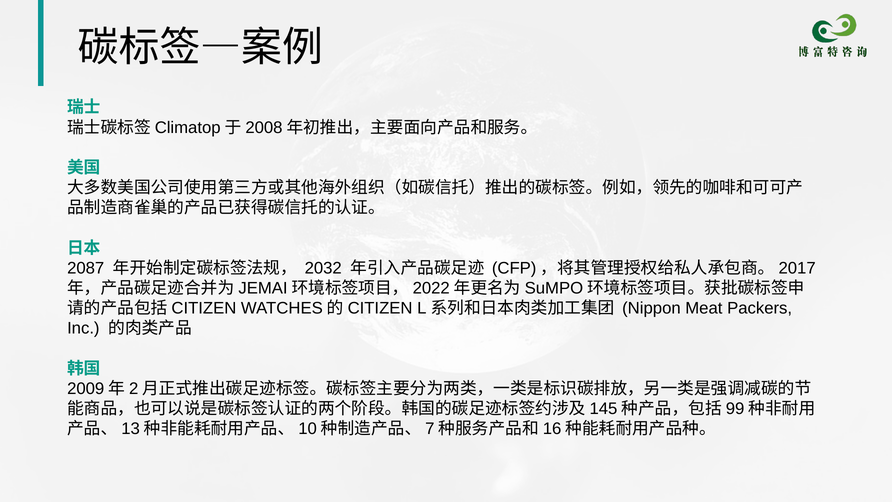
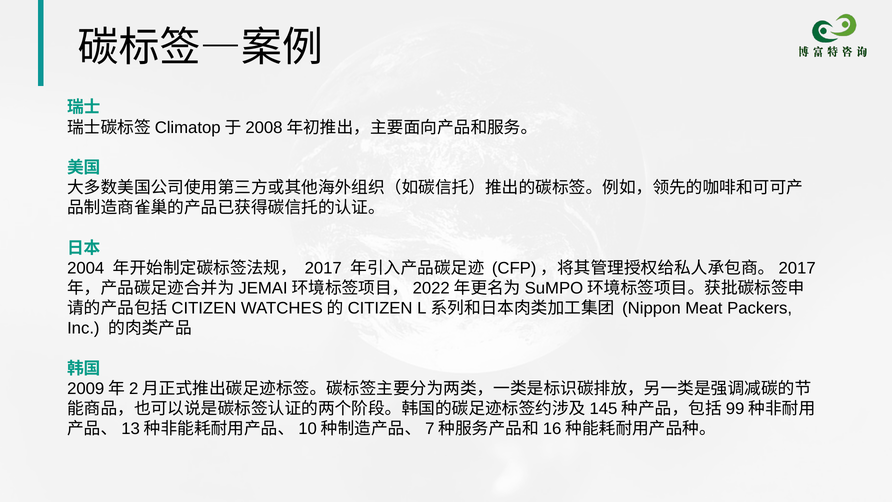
2087: 2087 -> 2004 (86, 268)
2032: 2032 -> 2017 (323, 268)
